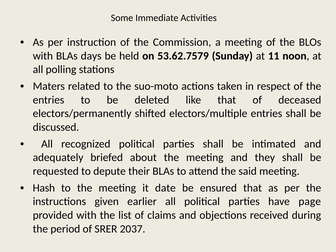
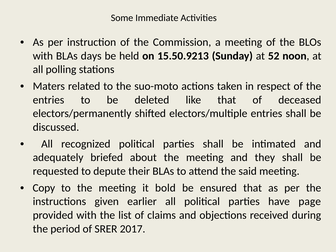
53.62.7579: 53.62.7579 -> 15.50.9213 (183, 56)
11: 11 -> 52 (274, 56)
Hash: Hash -> Copy (44, 188)
date: date -> bold (165, 188)
2037: 2037 -> 2017 (133, 229)
